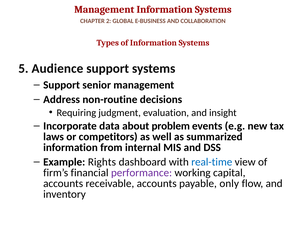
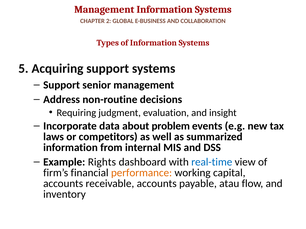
Audience: Audience -> Acquiring (57, 69)
performance colour: purple -> orange (142, 173)
only: only -> atau (229, 184)
